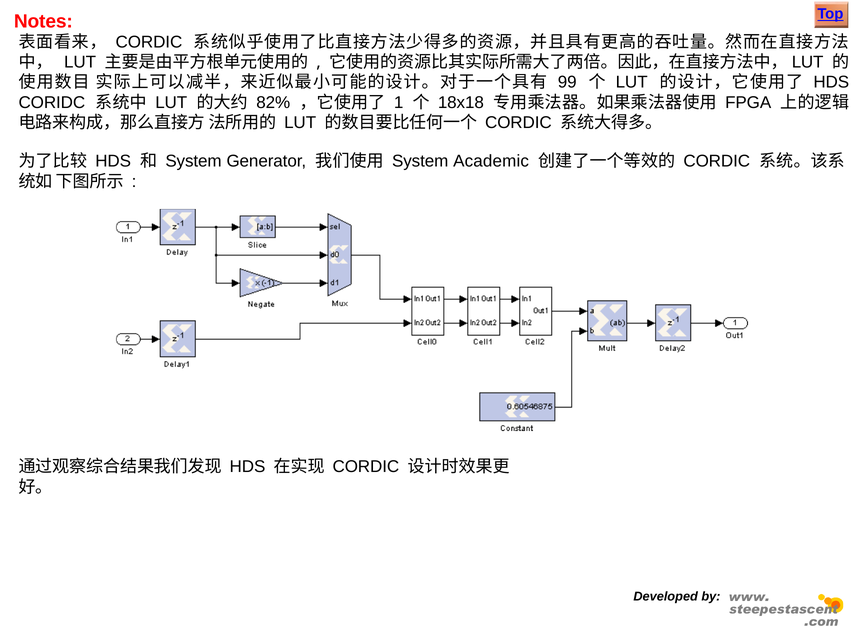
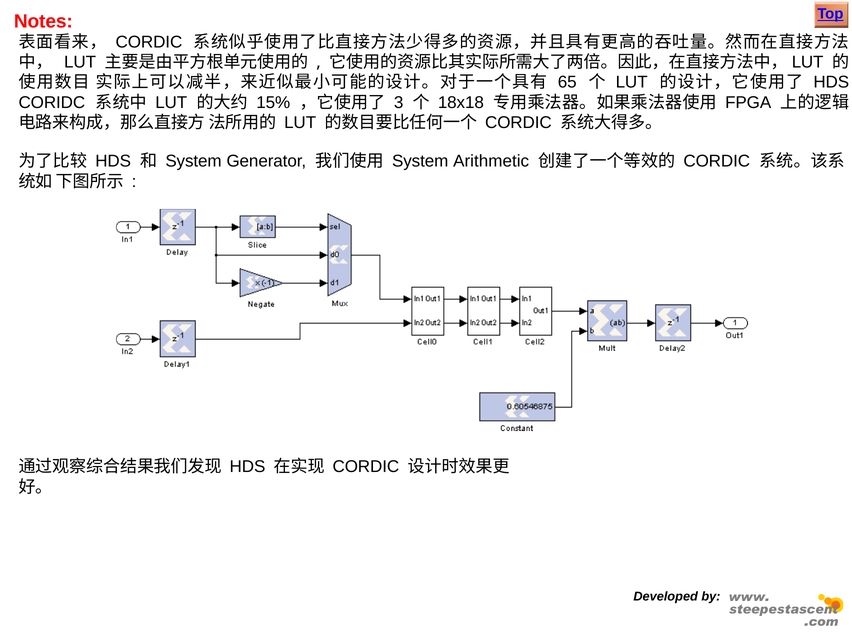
99: 99 -> 65 (567, 82)
82%: 82% -> 15% (273, 103)
1: 1 -> 3 (399, 103)
Academic: Academic -> Arithmetic (491, 161)
